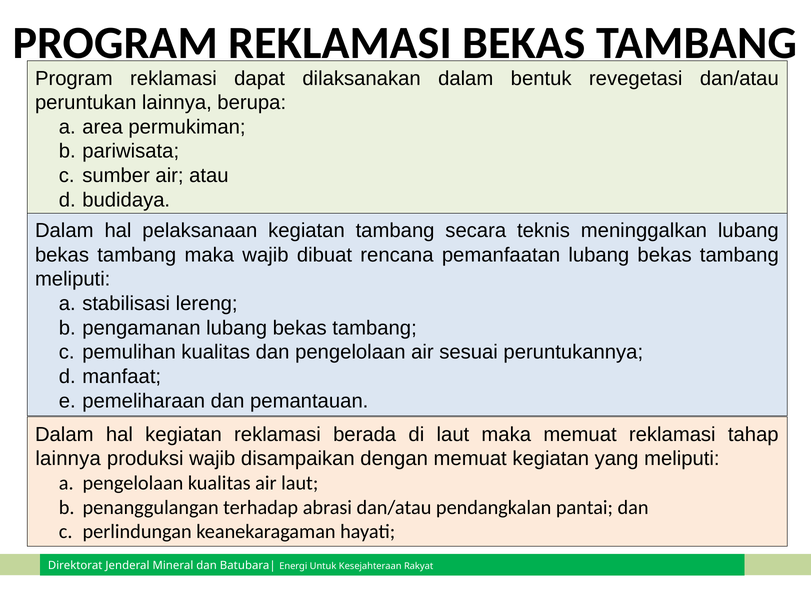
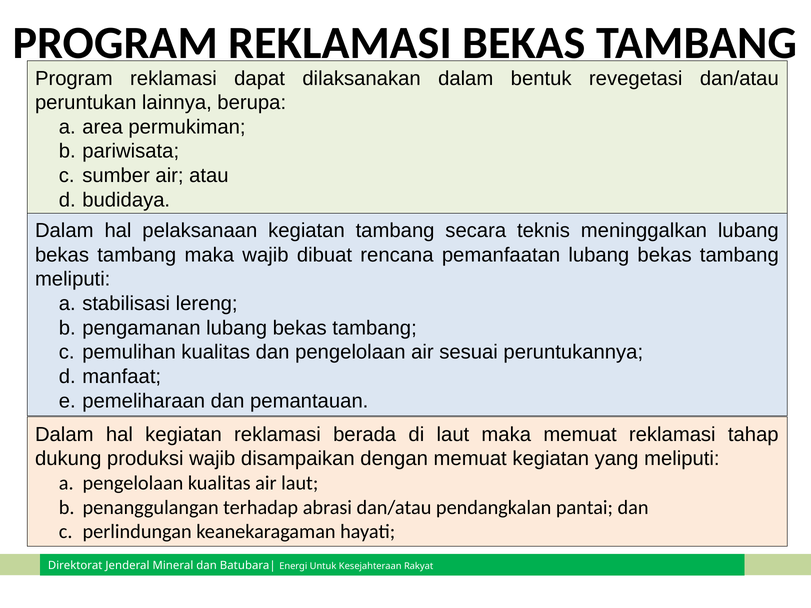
lainnya: lainnya -> dukung (68, 459)
